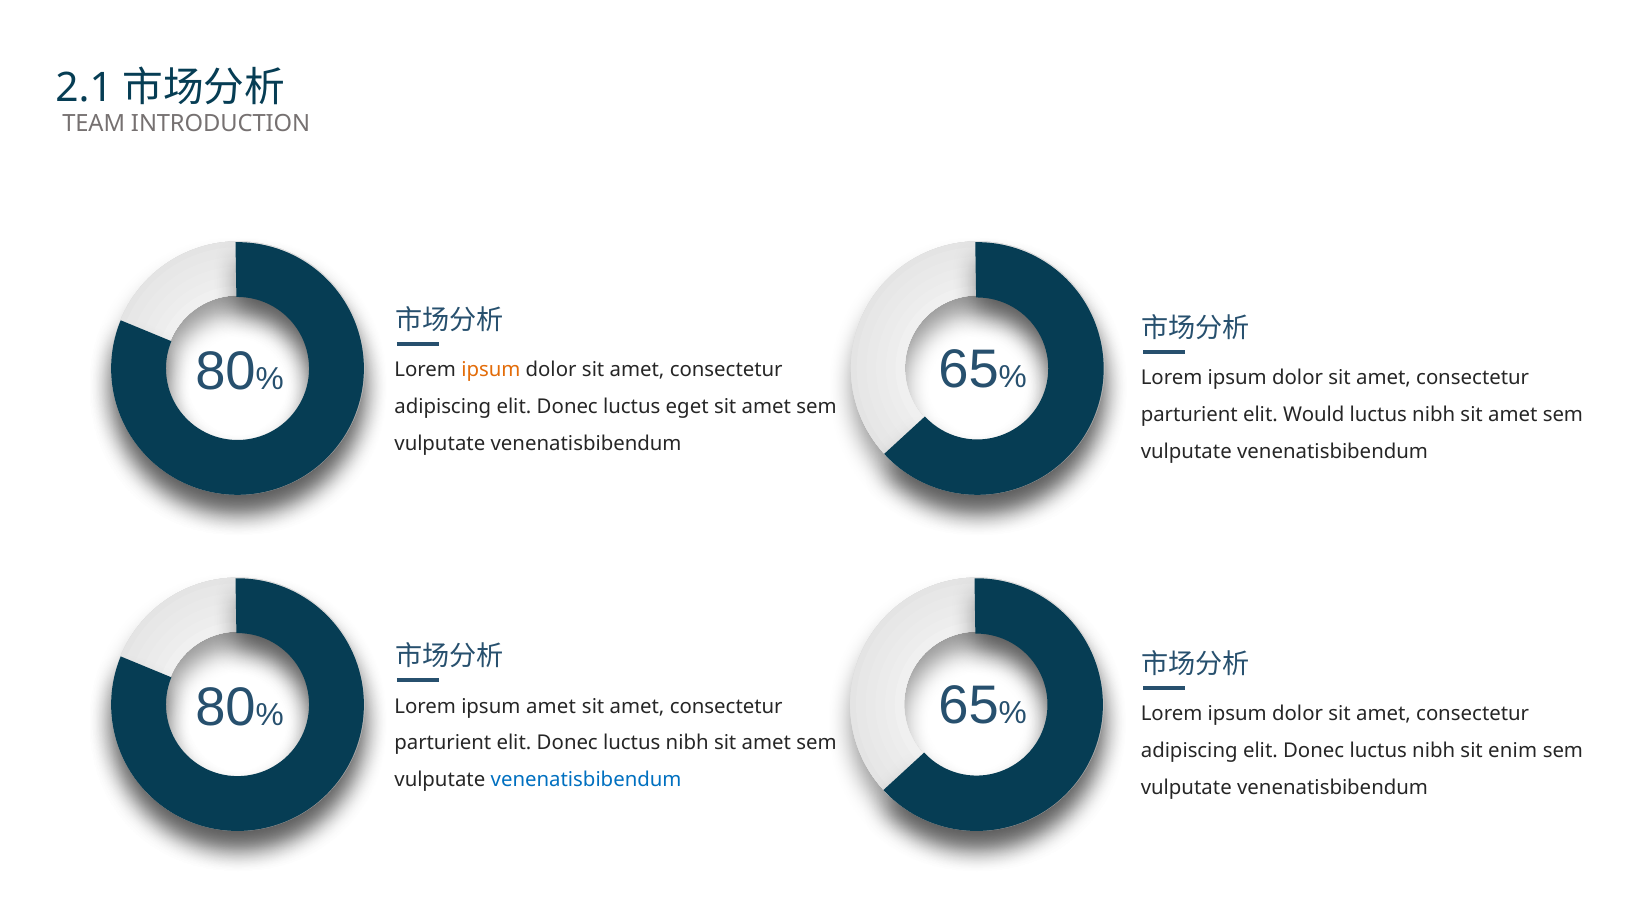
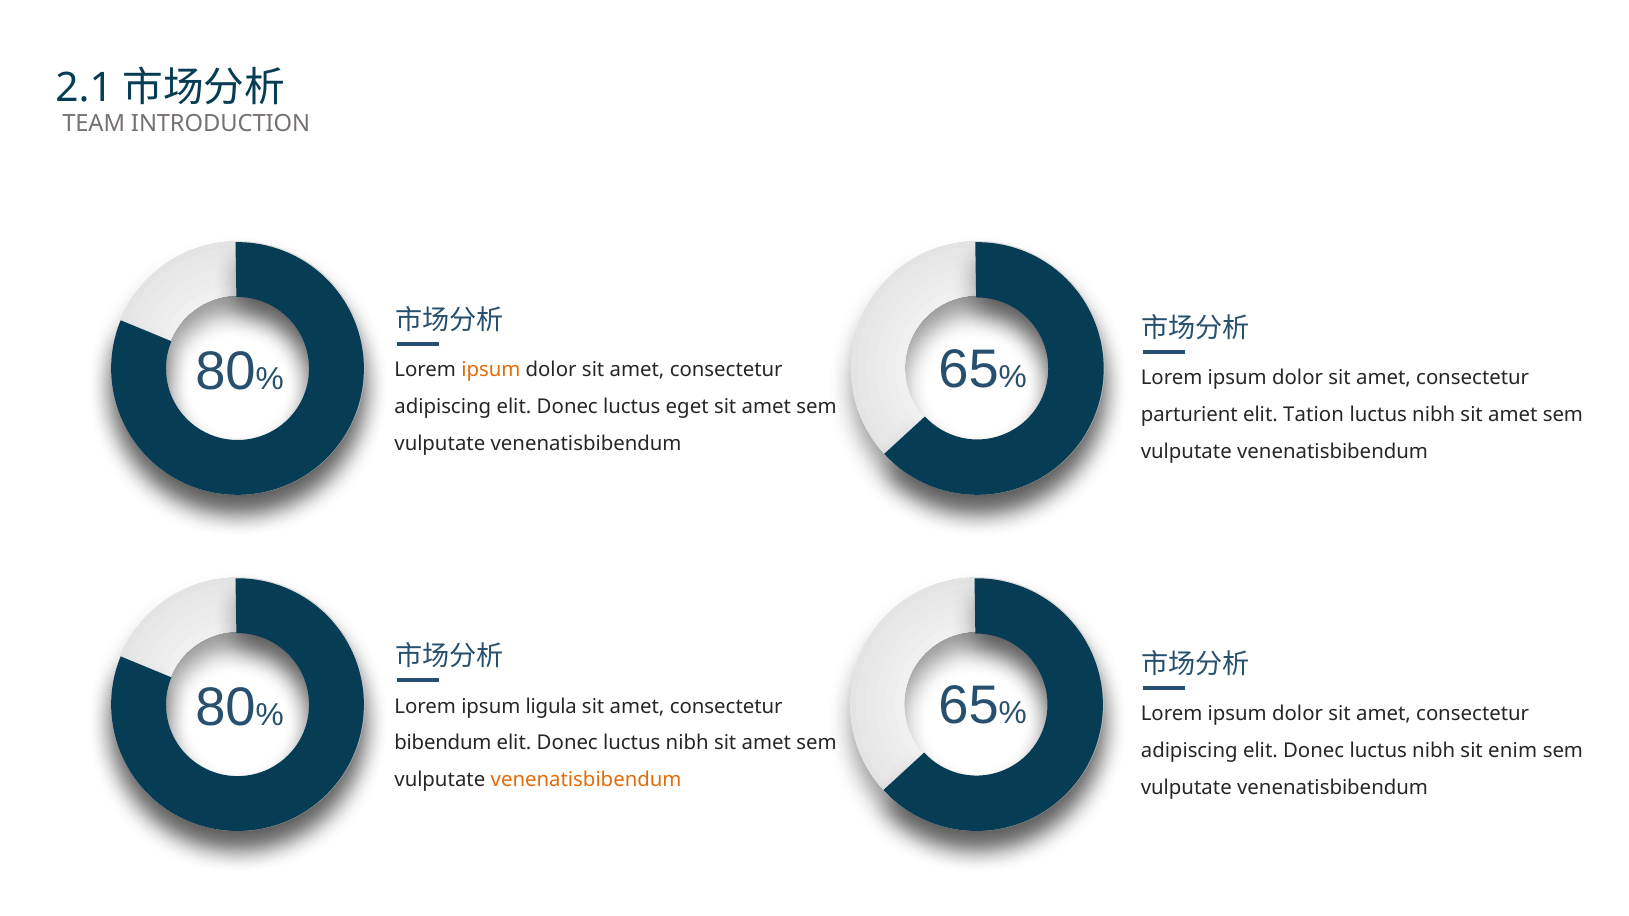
Would: Would -> Tation (1314, 415)
ipsum amet: amet -> ligula (551, 707)
parturient: parturient -> bibendum (443, 743)
venenatisbibendum colour: blue -> orange (586, 780)
